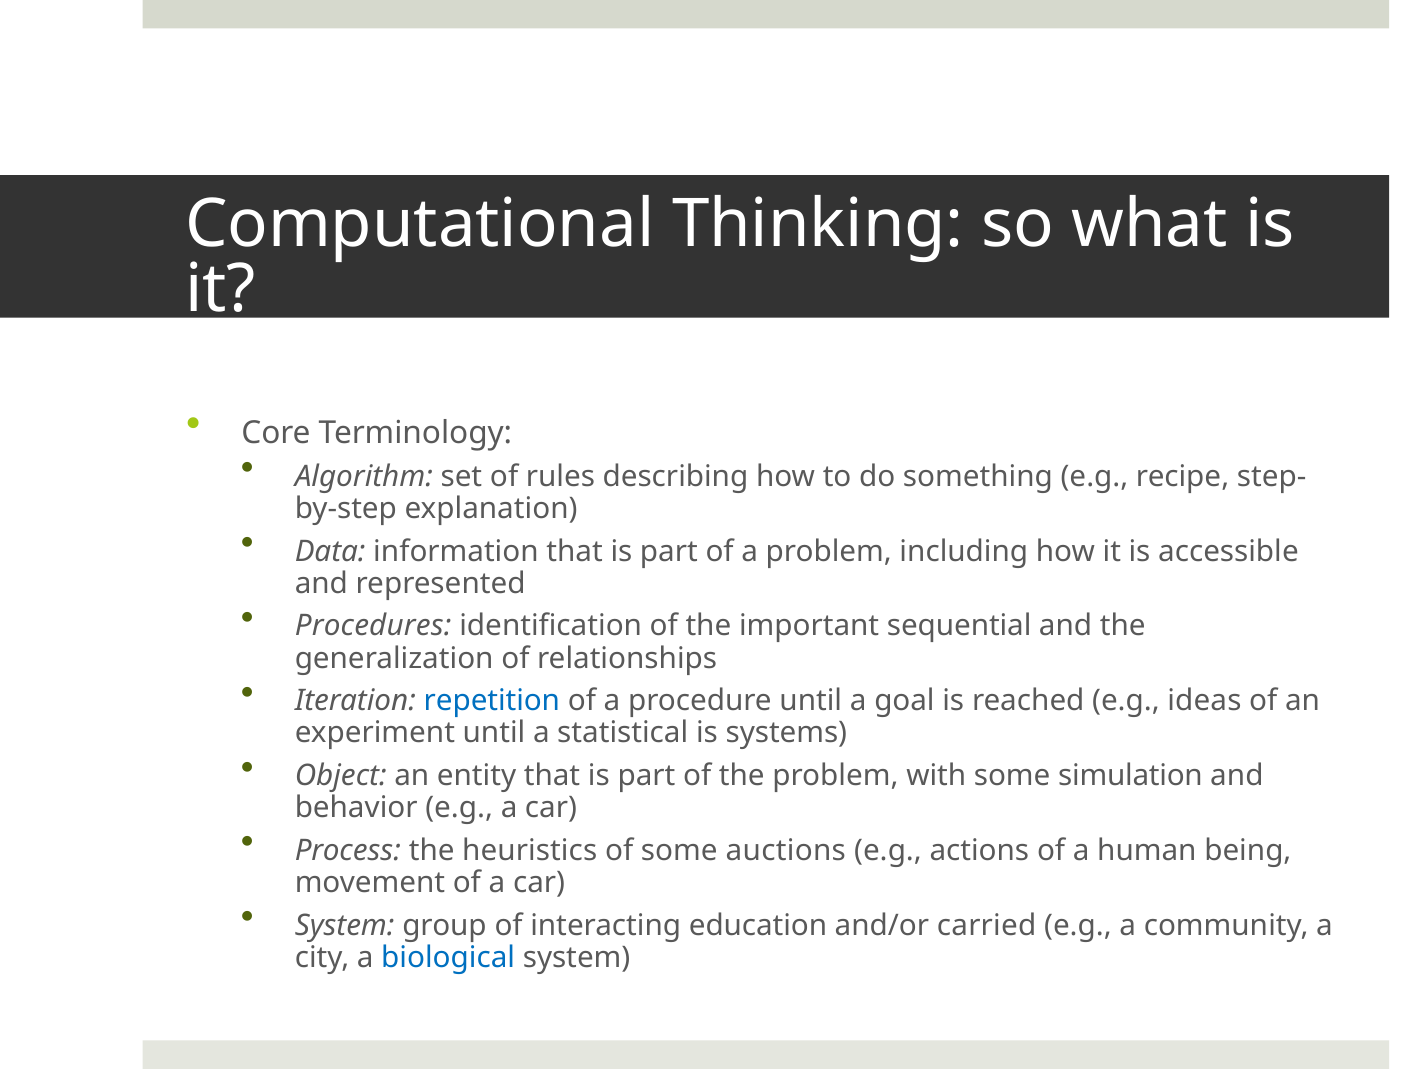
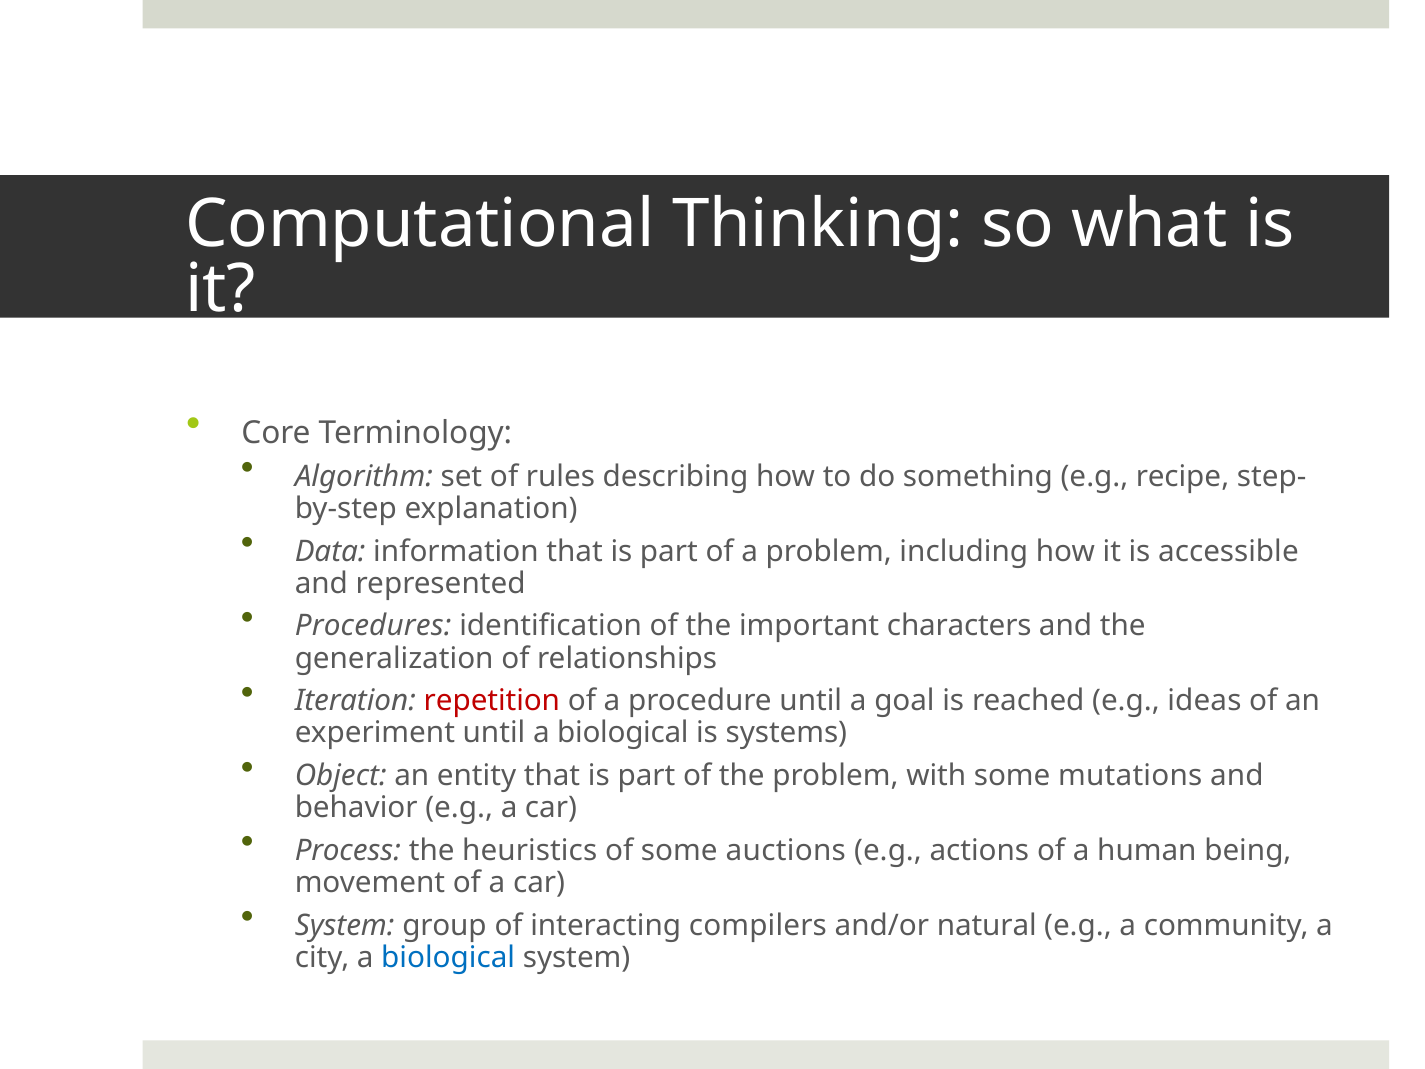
sequential: sequential -> characters (959, 626)
repetition colour: blue -> red (492, 701)
until a statistical: statistical -> biological (623, 733)
simulation: simulation -> mutations (1130, 776)
education: education -> compilers (758, 925)
carried: carried -> natural (987, 925)
